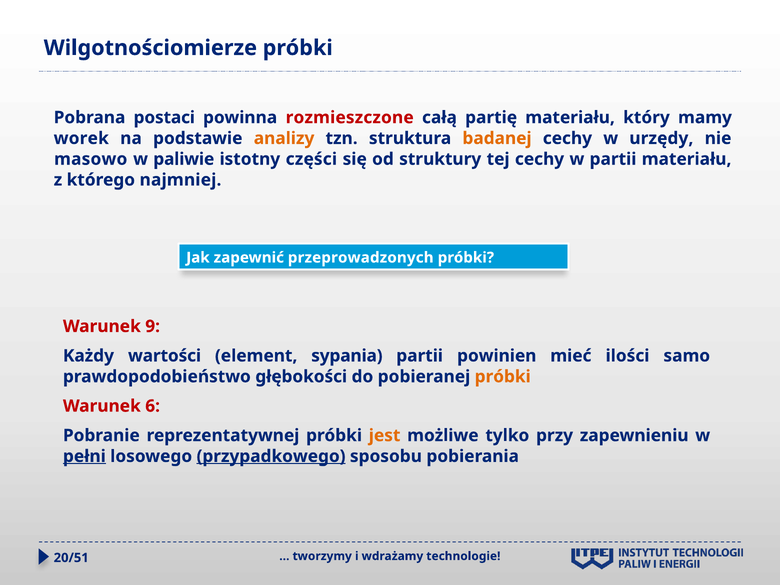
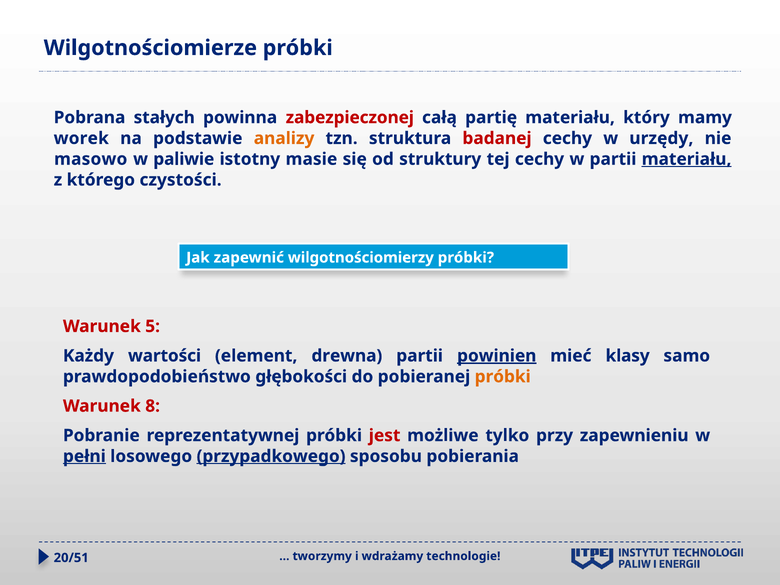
postaci: postaci -> stałych (164, 118)
rozmieszczone: rozmieszczone -> zabezpieczonej (350, 118)
badanej colour: orange -> red (497, 138)
części: części -> masie (311, 159)
materiału underline: none -> present (687, 159)
najmniej: najmniej -> czystości (181, 180)
przeprowadzonych: przeprowadzonych -> wilgotnościomierzy (361, 258)
9: 9 -> 5 (153, 326)
sypania: sypania -> drewna (347, 356)
powinien underline: none -> present (497, 356)
ilości: ilości -> klasy (628, 356)
6: 6 -> 8 (153, 406)
jest colour: orange -> red (385, 435)
